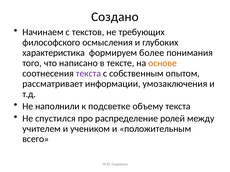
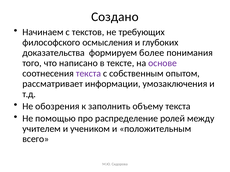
характеристика: характеристика -> доказательства (54, 53)
основе colour: orange -> purple (163, 63)
наполнили: наполнили -> обозрения (57, 107)
подсветке: подсветке -> заполнить (109, 107)
спустился: спустился -> помощью (56, 119)
